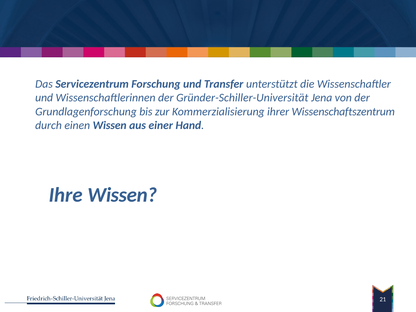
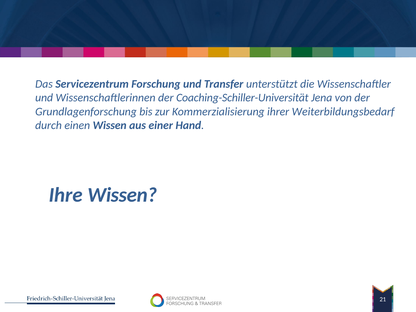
Gründer-Schiller-Universität: Gründer-Schiller-Universität -> Coaching-Schiller-Universität (242, 98)
Wissenschaftszentrum: Wissenschaftszentrum -> Weiterbildungsbedarf (343, 112)
